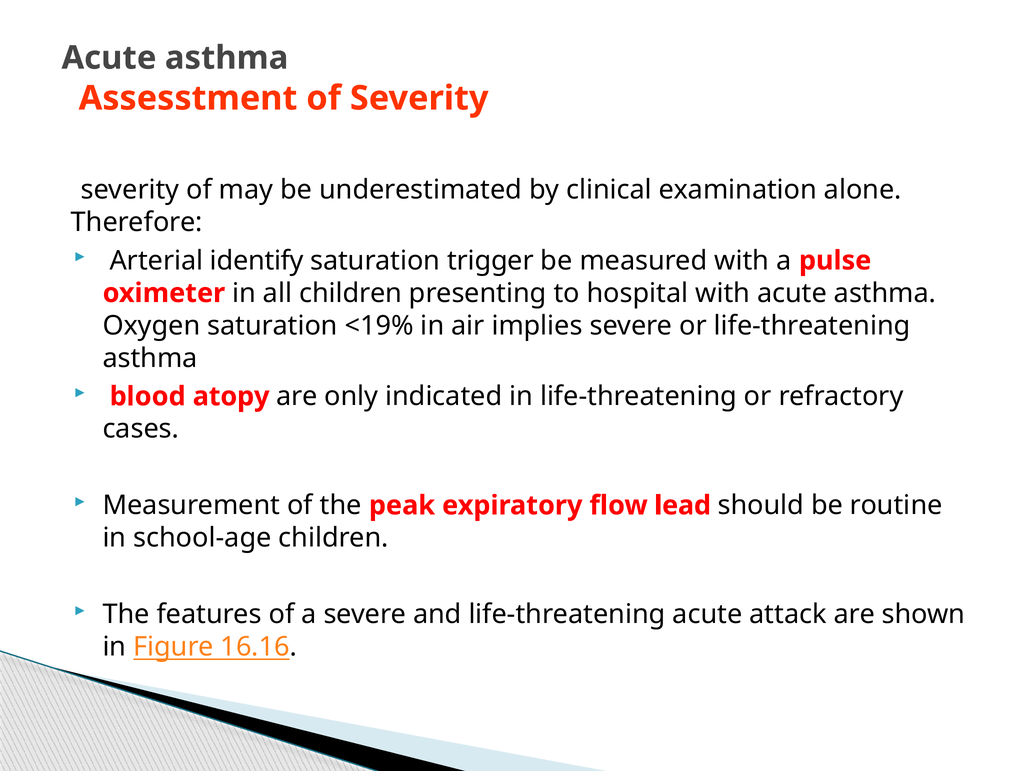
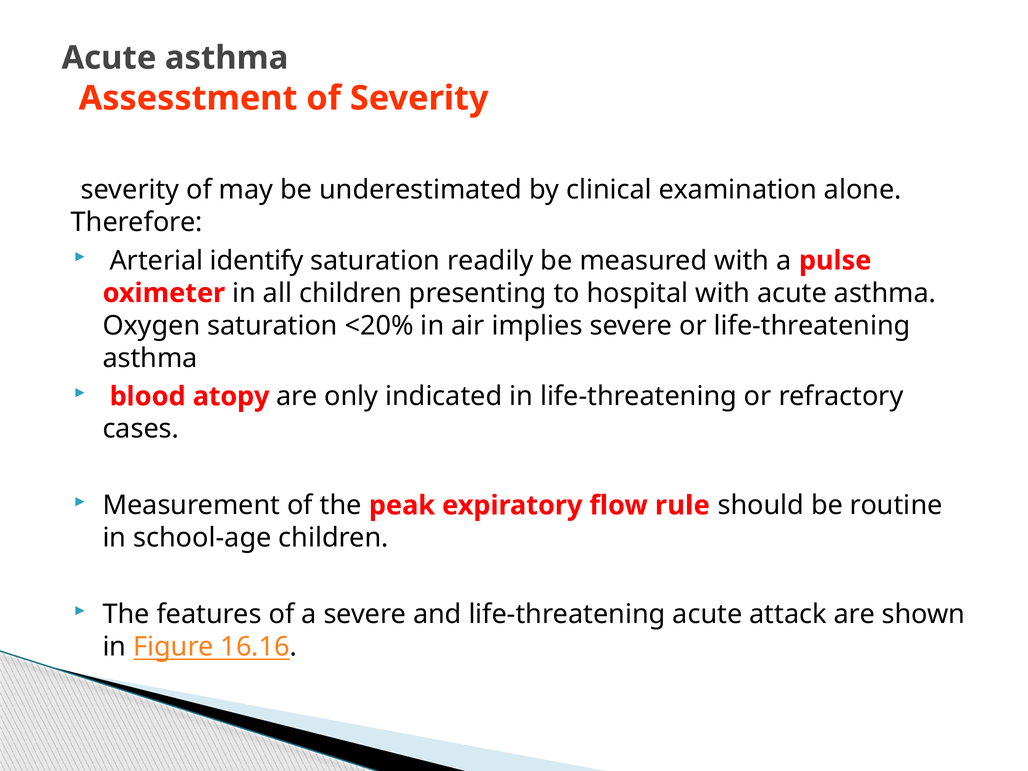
trigger: trigger -> readily (490, 261)
<19%: <19% -> <20% (379, 326)
lead: lead -> rule (682, 505)
